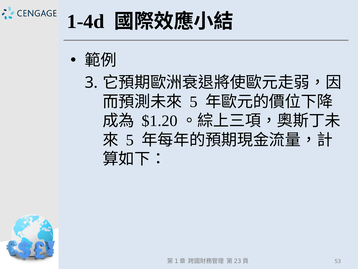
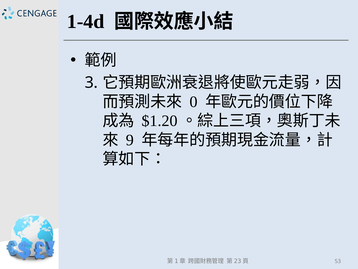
5: 5 -> 0 (193, 102)
5: 5 -> 9 (130, 140)
